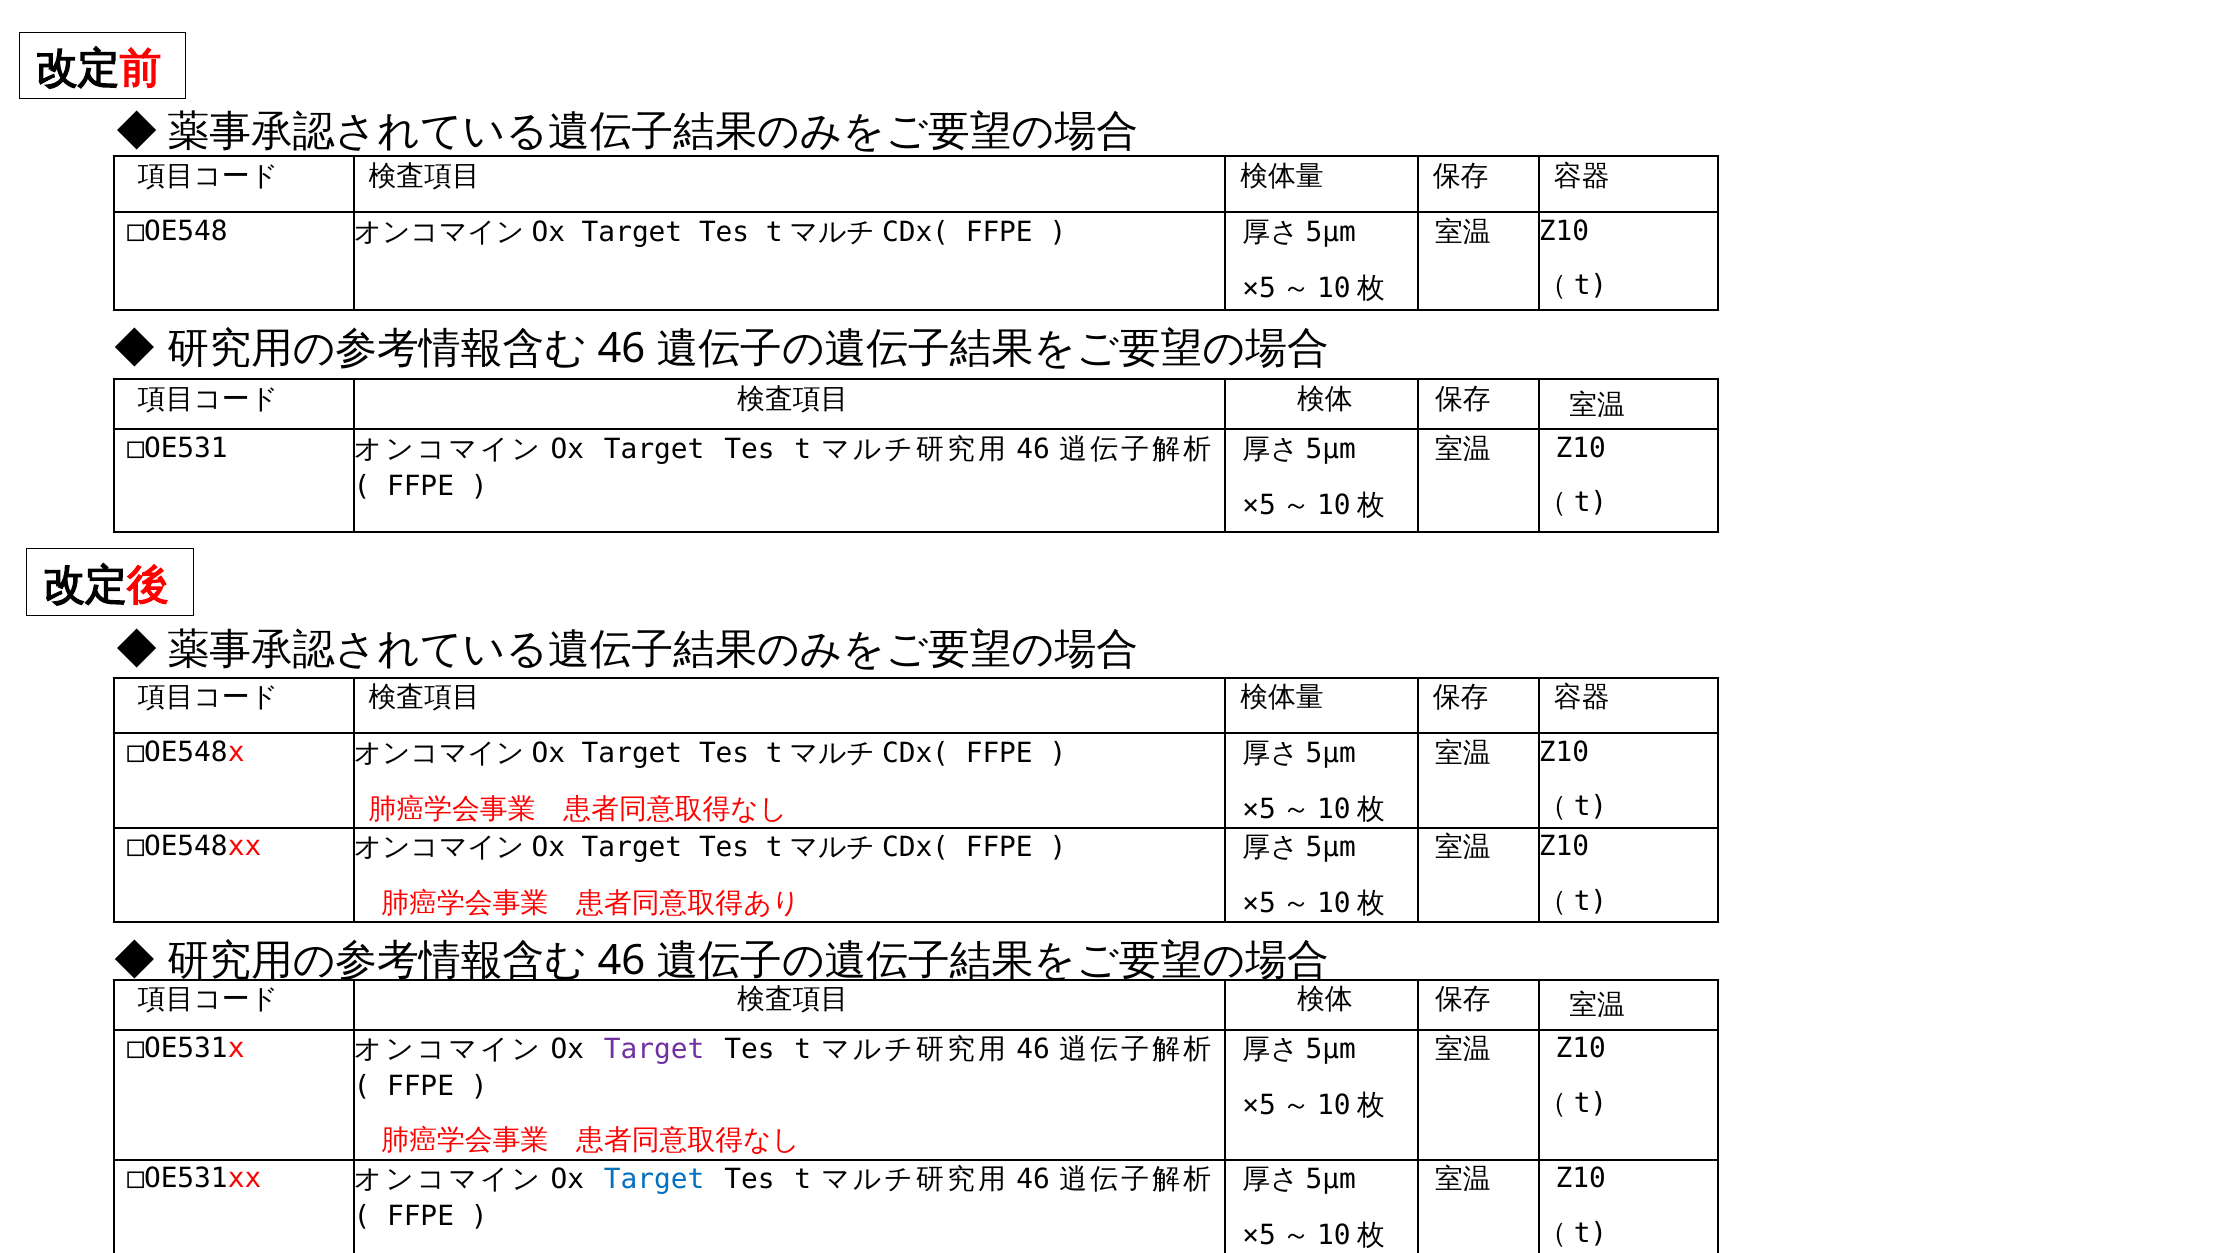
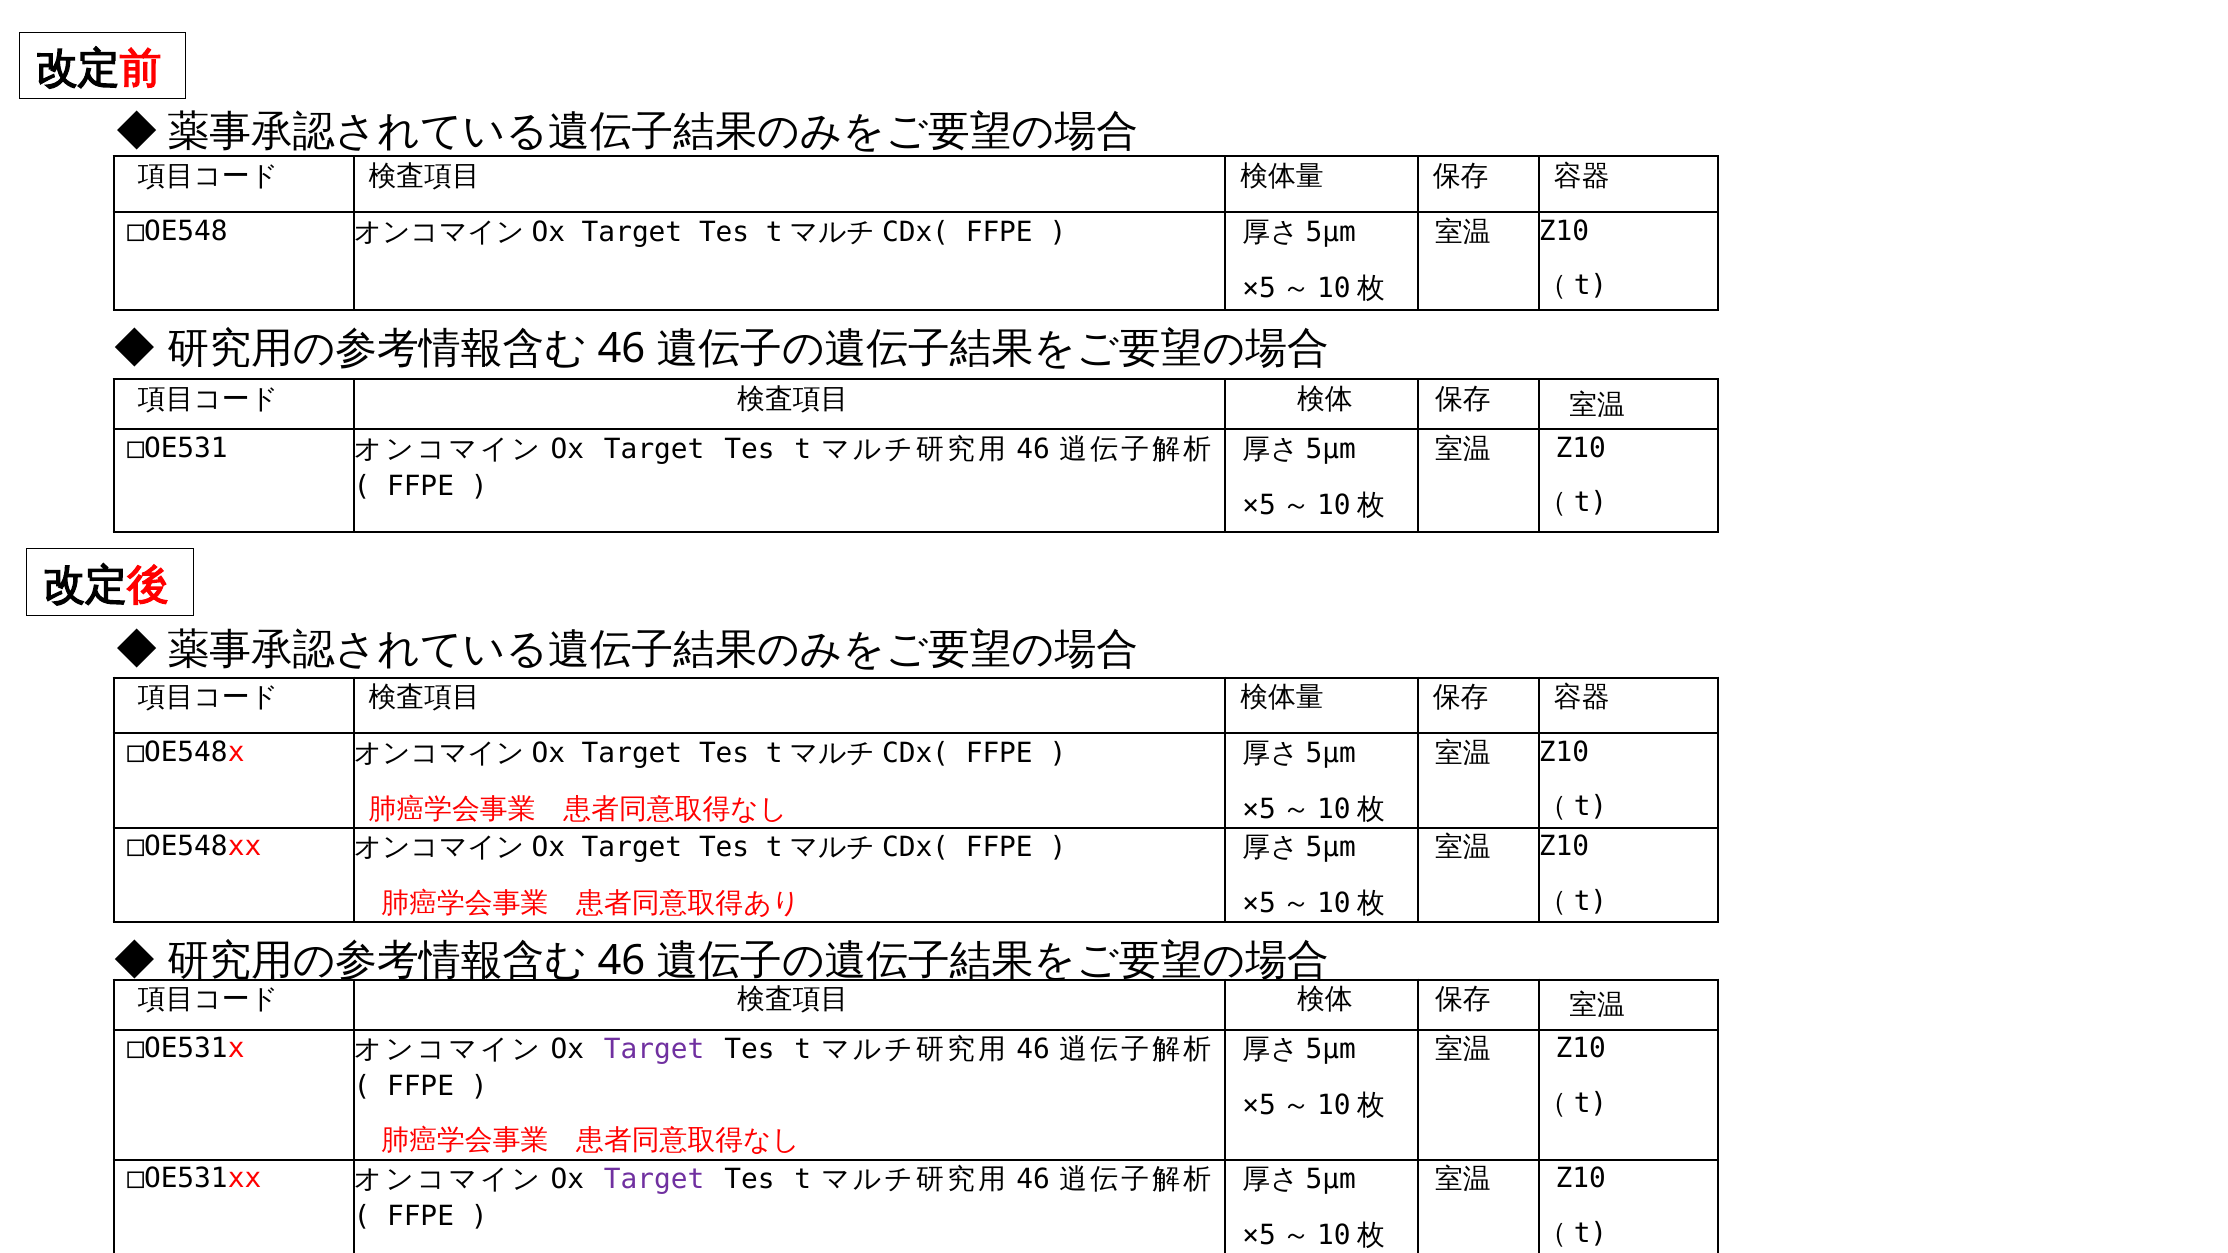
Target colour: blue -> purple (654, 1180)
